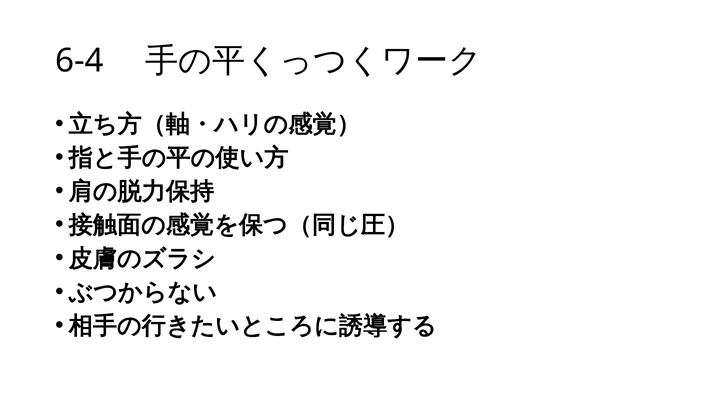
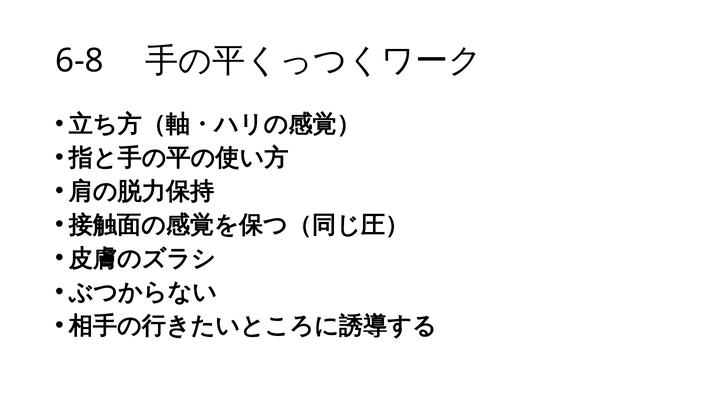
6-4: 6-4 -> 6-8 (80, 61)
